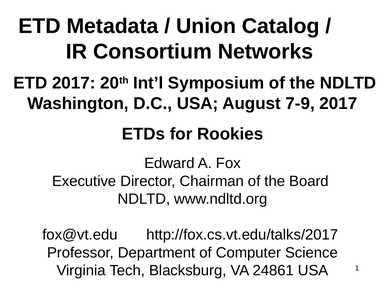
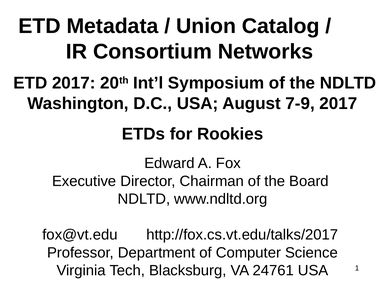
24861: 24861 -> 24761 (273, 270)
